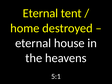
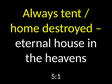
Eternal: Eternal -> Always (40, 13)
